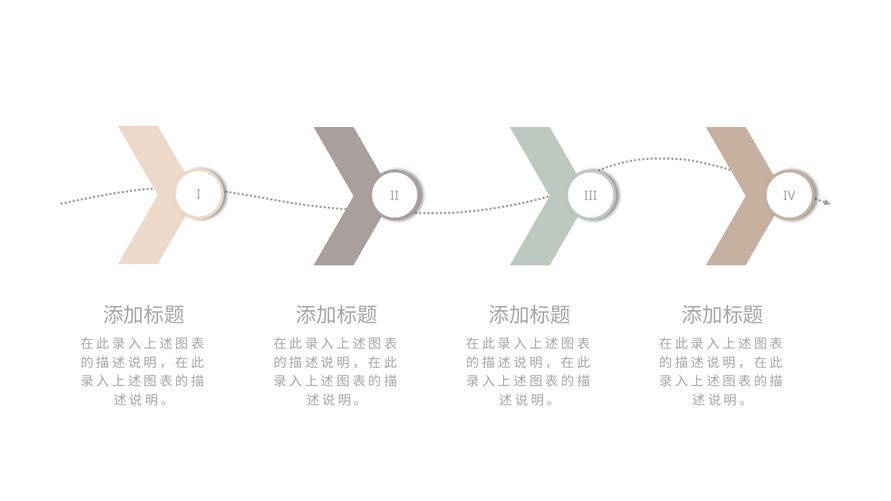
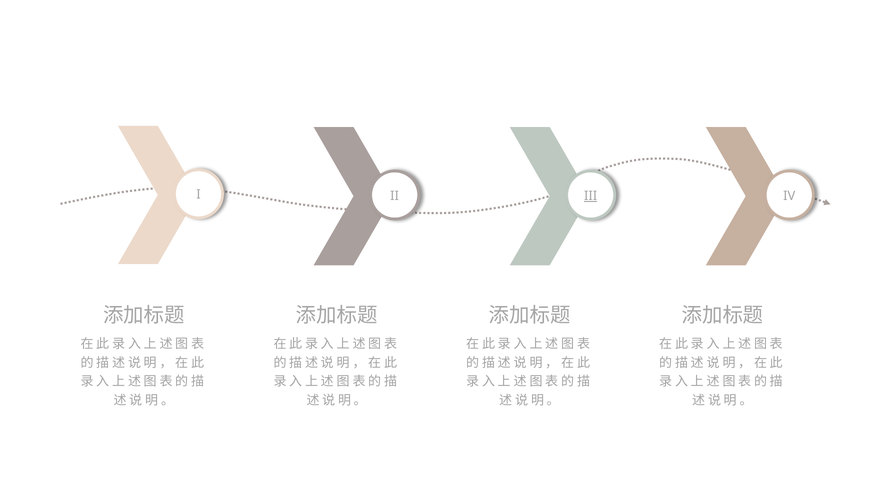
III underline: none -> present (591, 196)
